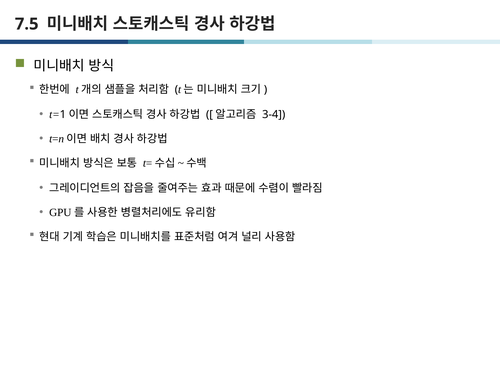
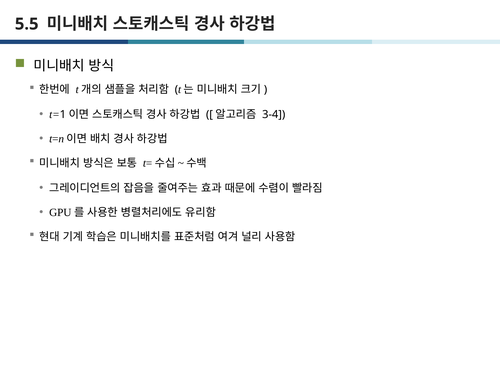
7.5: 7.5 -> 5.5 (27, 24)
